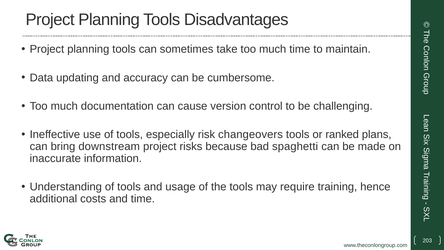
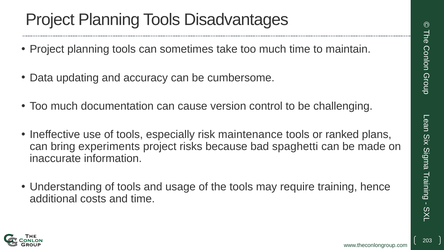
changeovers: changeovers -> maintenance (250, 134)
downstream: downstream -> experiments (109, 146)
